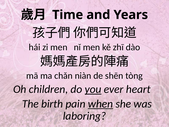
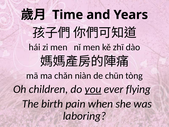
shēn: shēn -> chūn (114, 76)
heart: heart -> flying (138, 89)
when underline: present -> none (100, 104)
